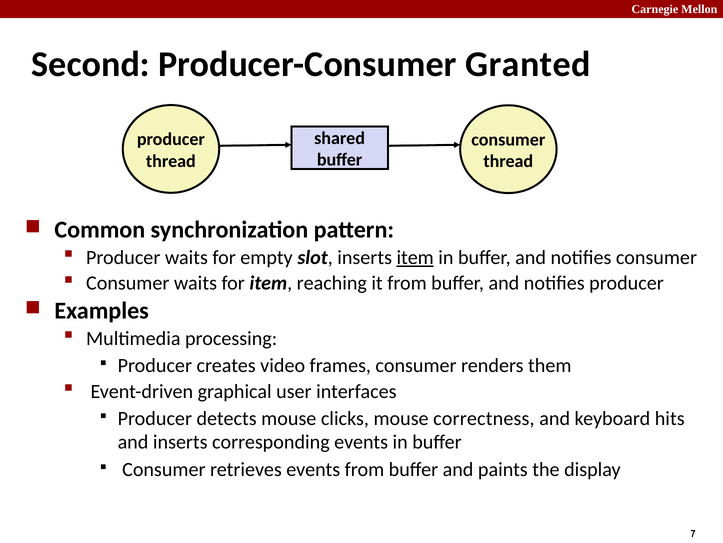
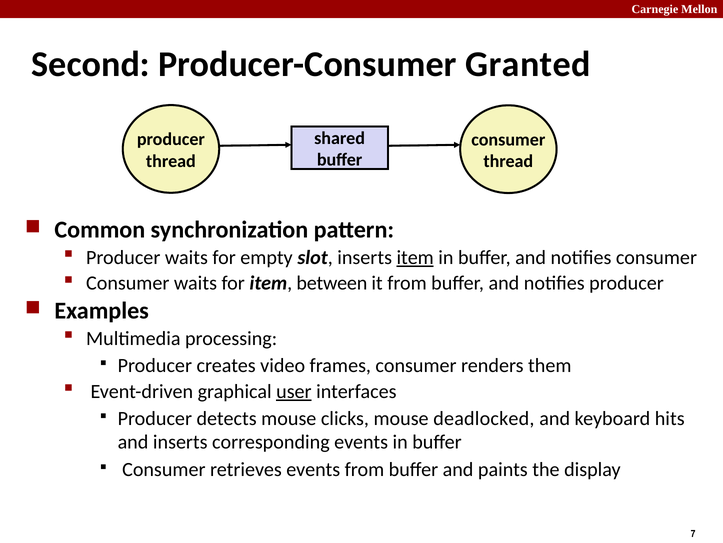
reaching: reaching -> between (332, 283)
user underline: none -> present (294, 391)
correctness: correctness -> deadlocked (484, 418)
